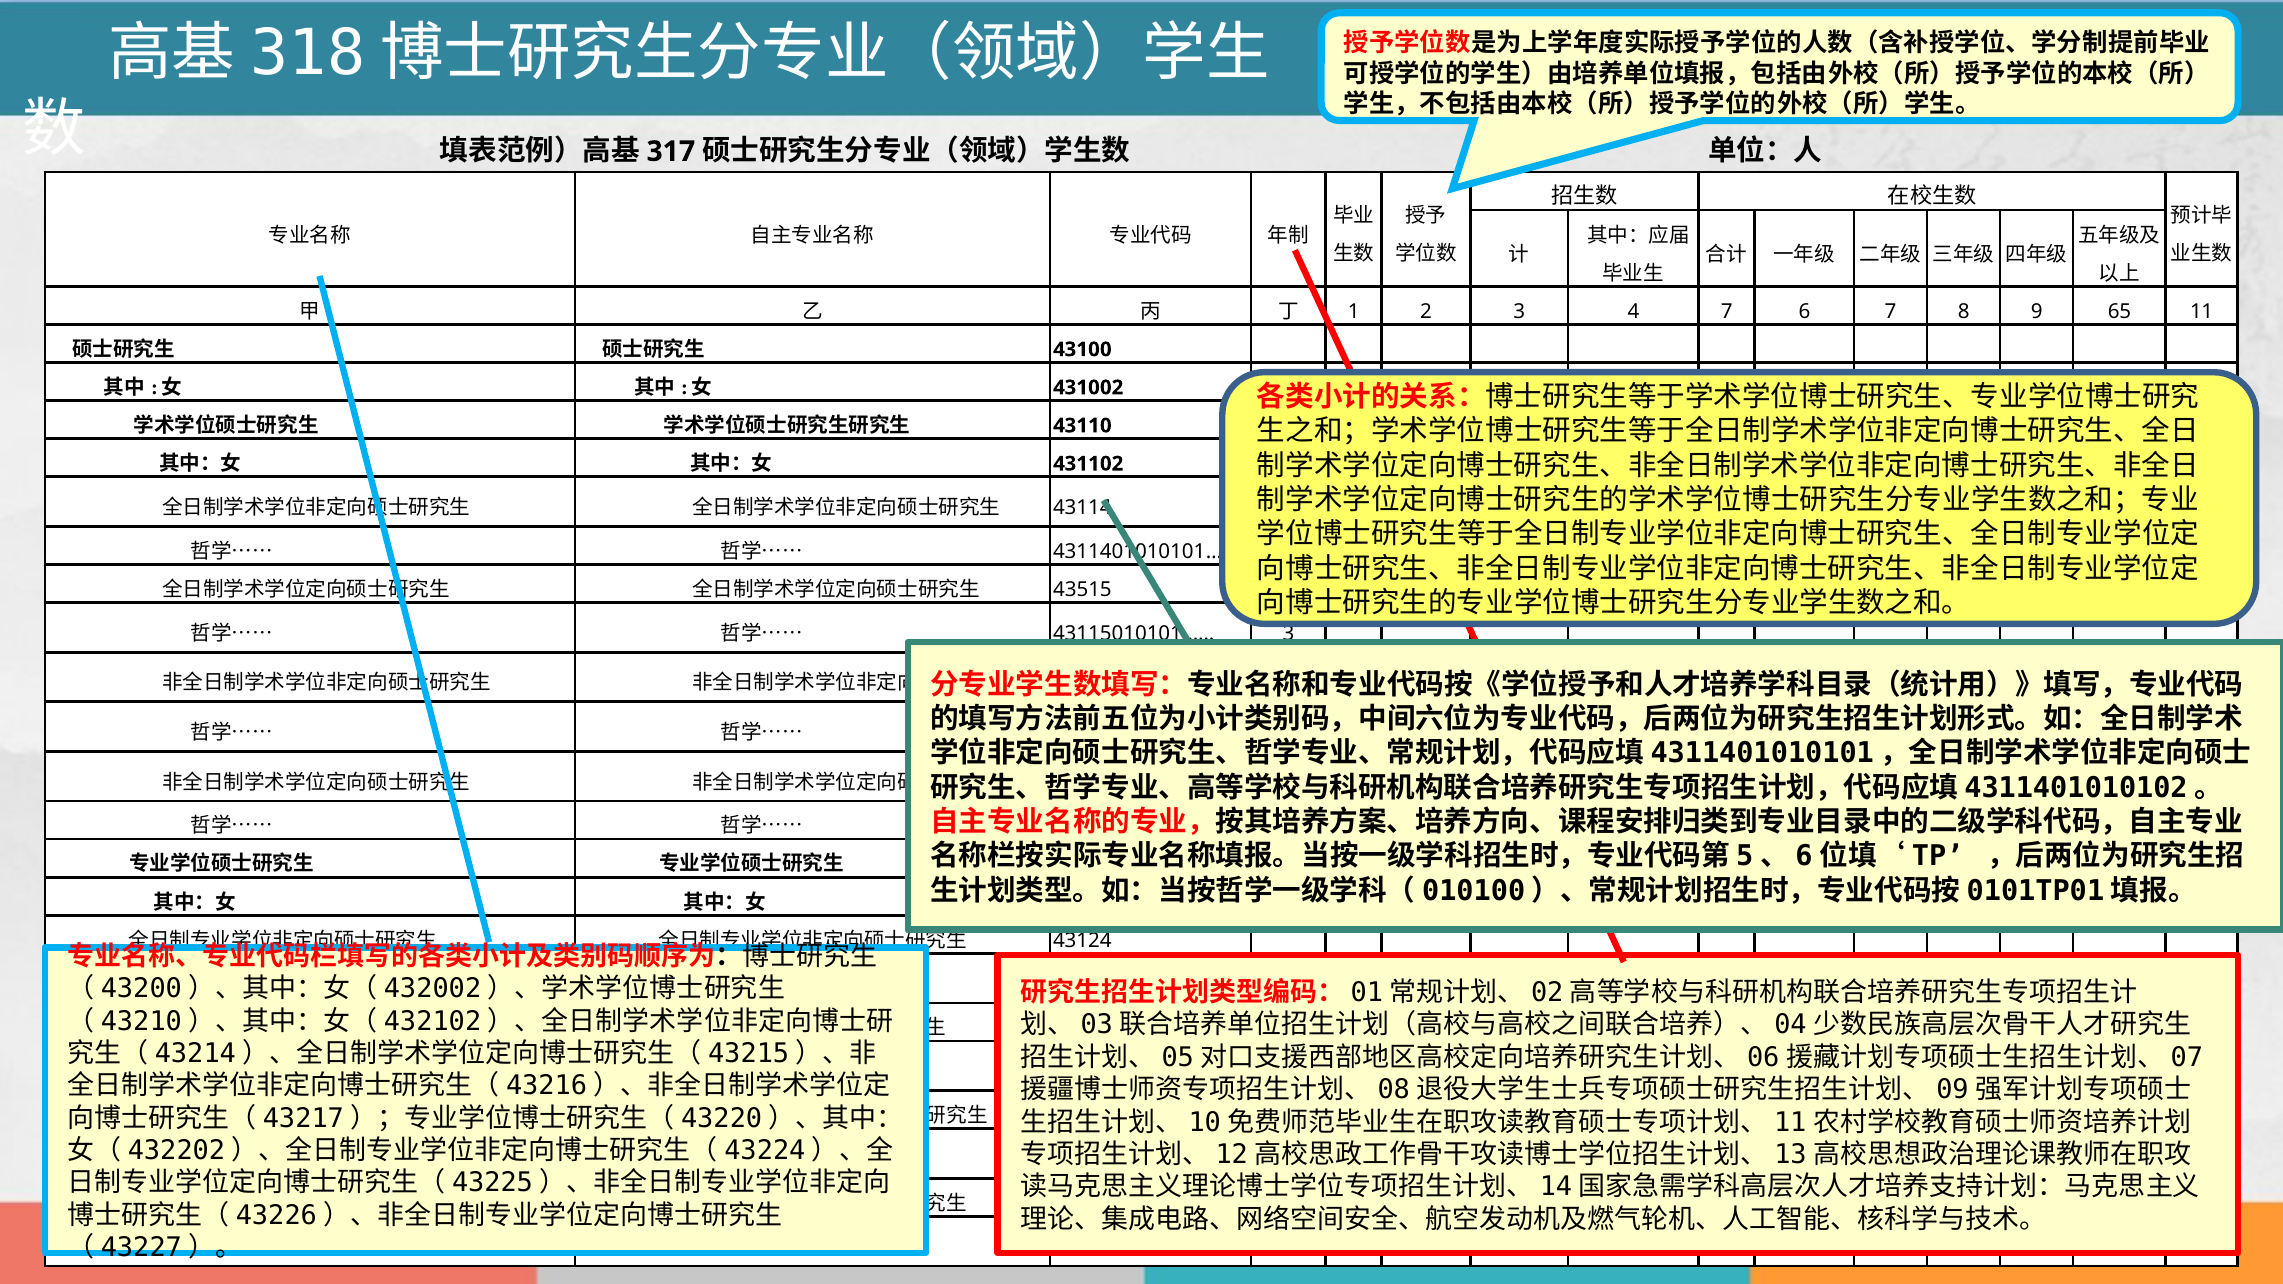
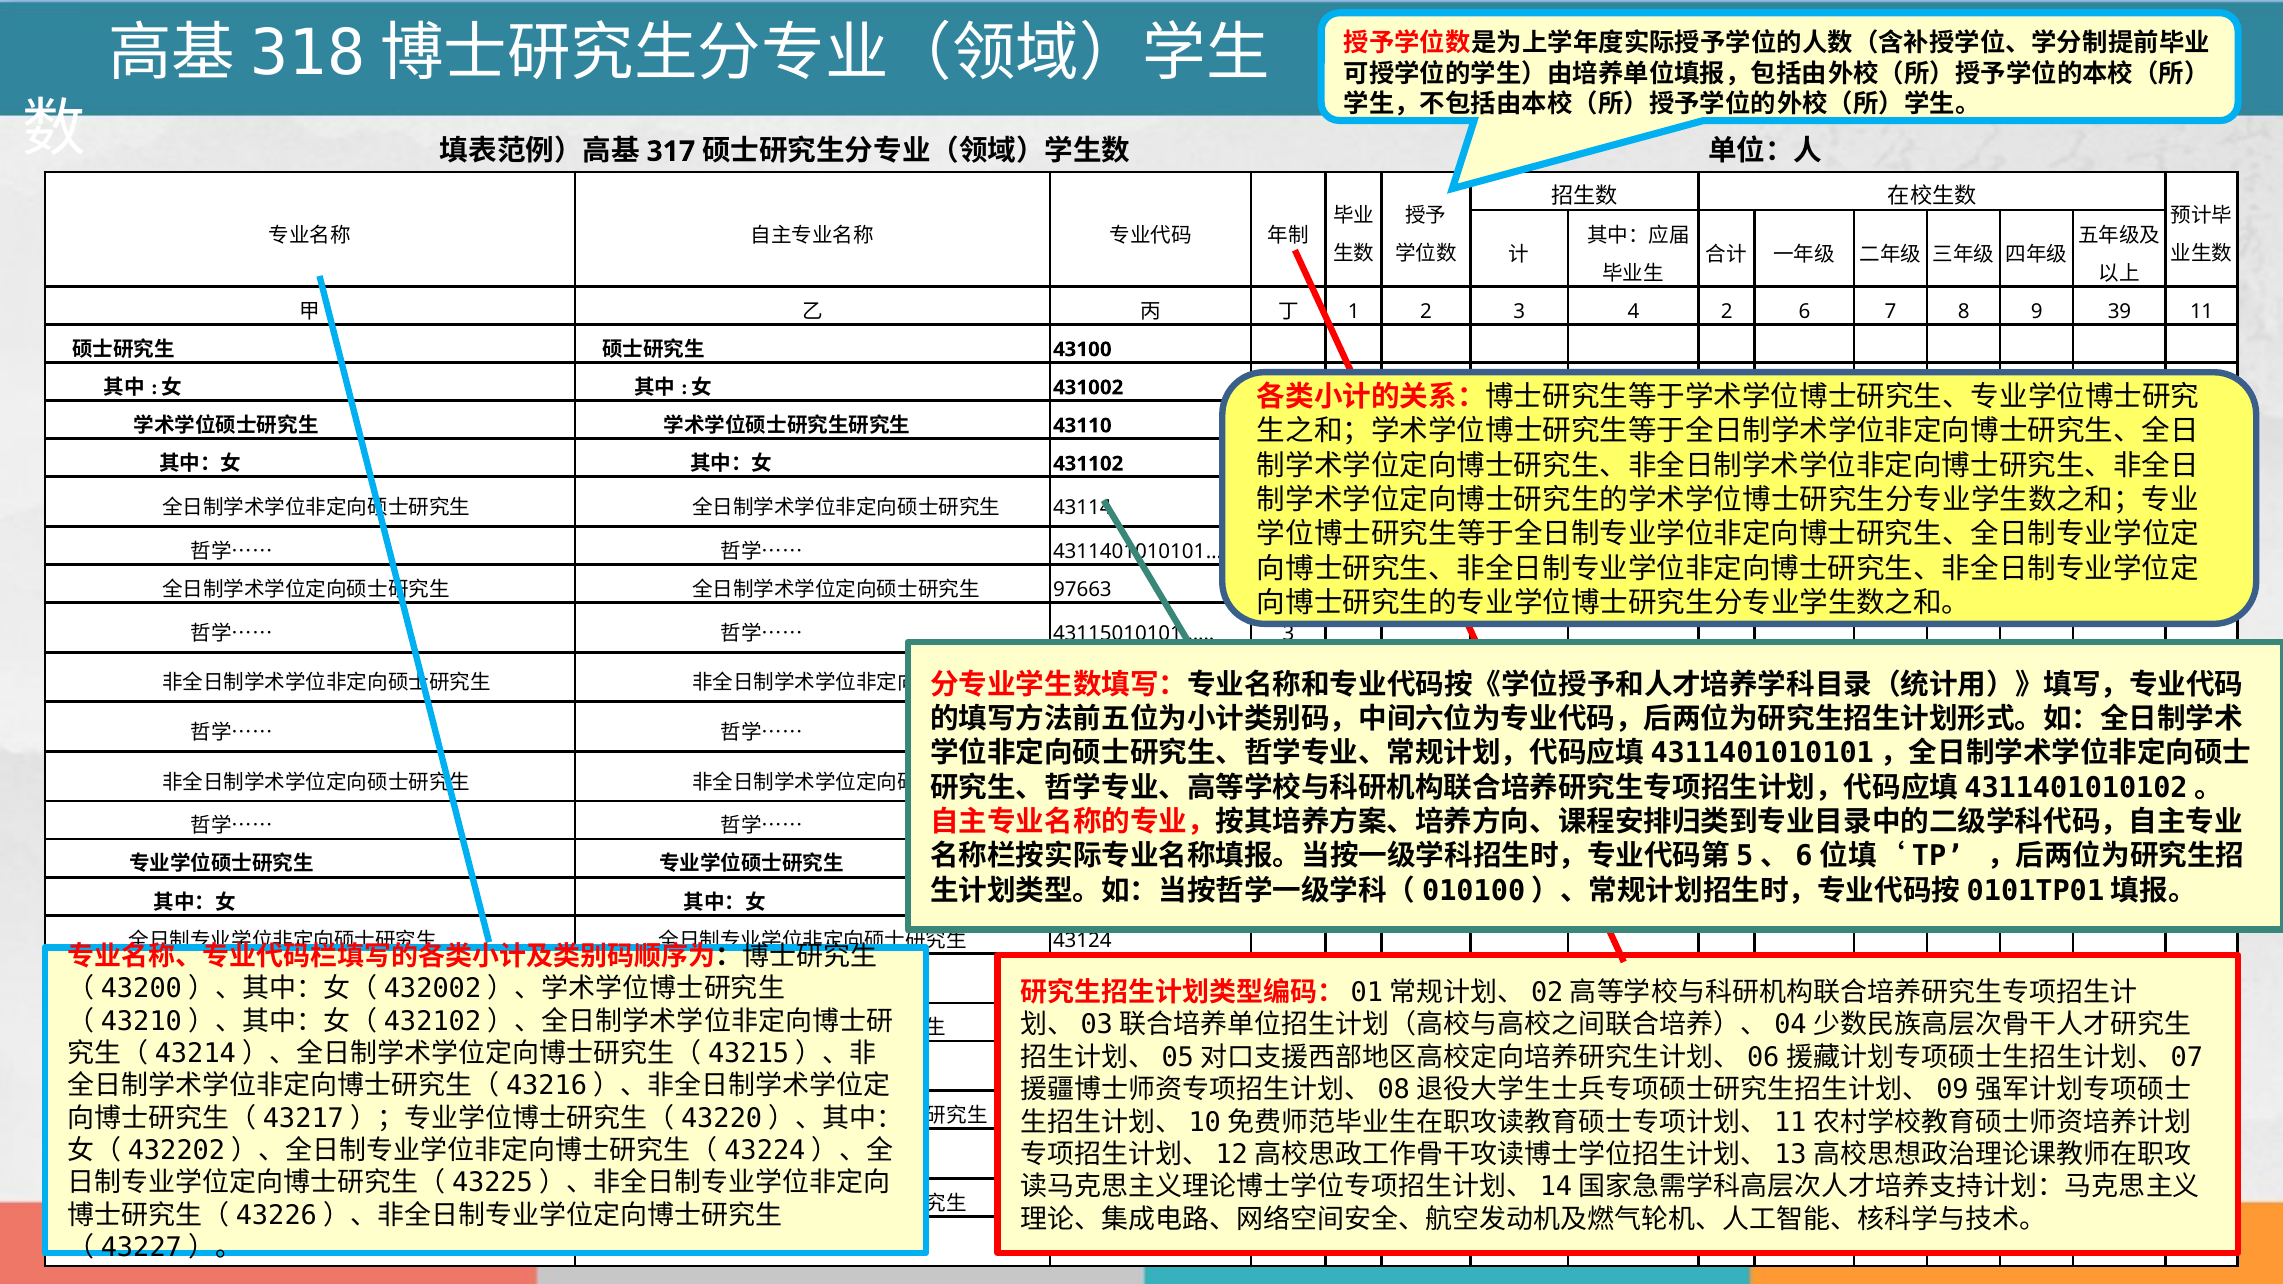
4 7: 7 -> 2 (1727, 311)
65: 65 -> 39 (2120, 311)
43515: 43515 -> 97663 (1082, 590)
